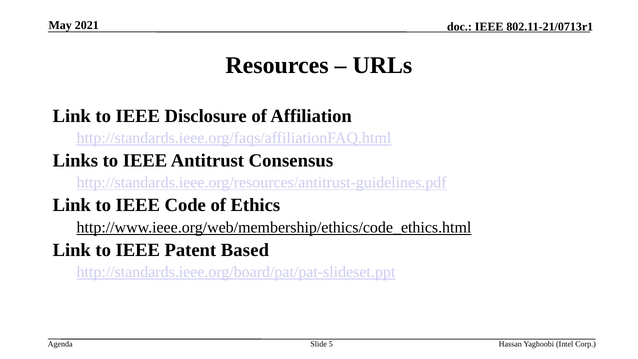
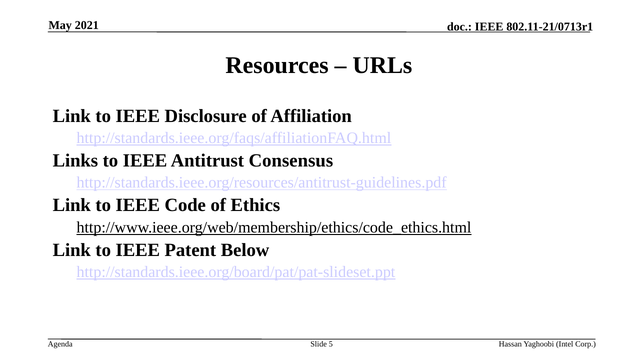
Based: Based -> Below (245, 250)
